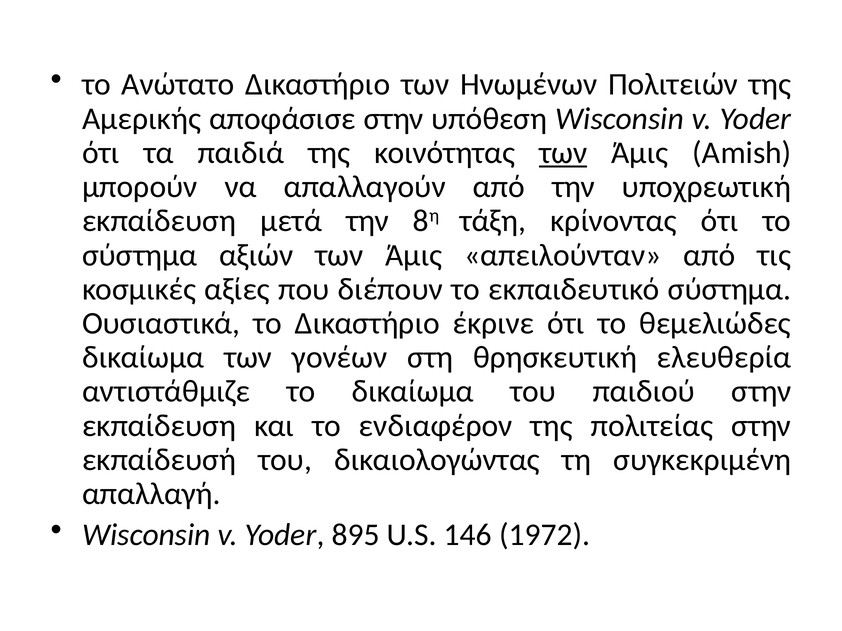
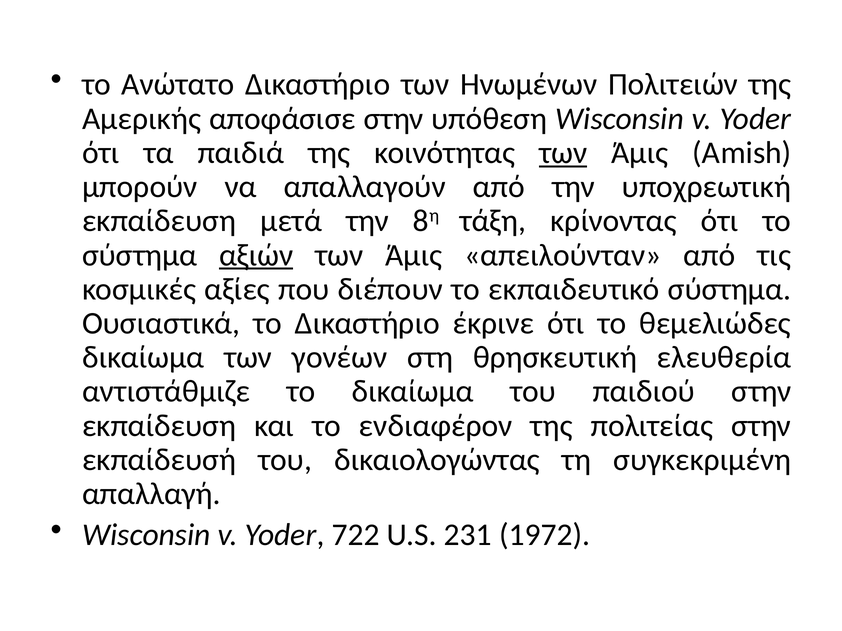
αξιών underline: none -> present (256, 255)
895: 895 -> 722 (356, 535)
146: 146 -> 231 (468, 535)
